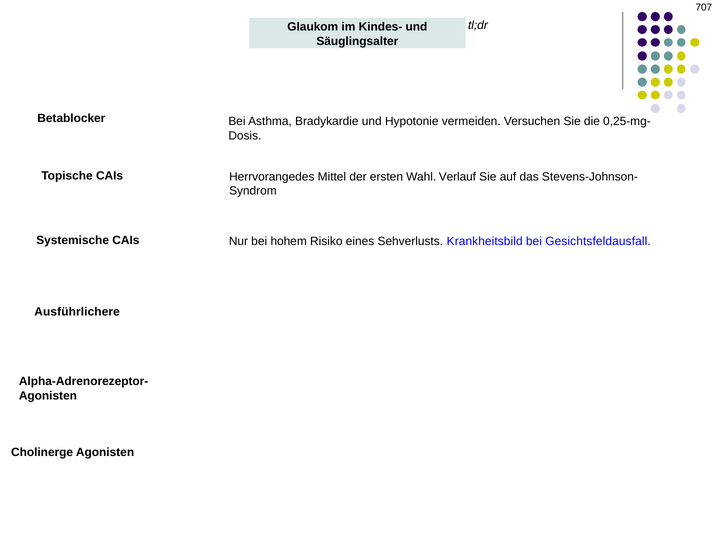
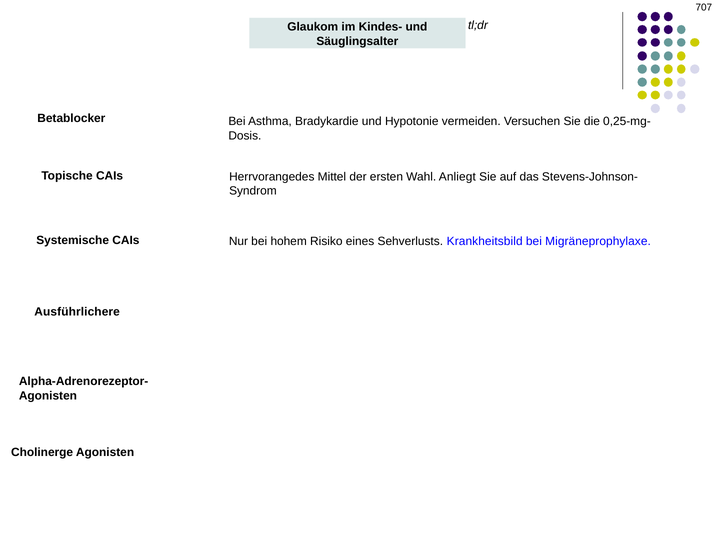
Verlauf: Verlauf -> Anliegt (457, 177)
Gesichtsfeldausfall: Gesichtsfeldausfall -> Migräneprophylaxe (598, 241)
